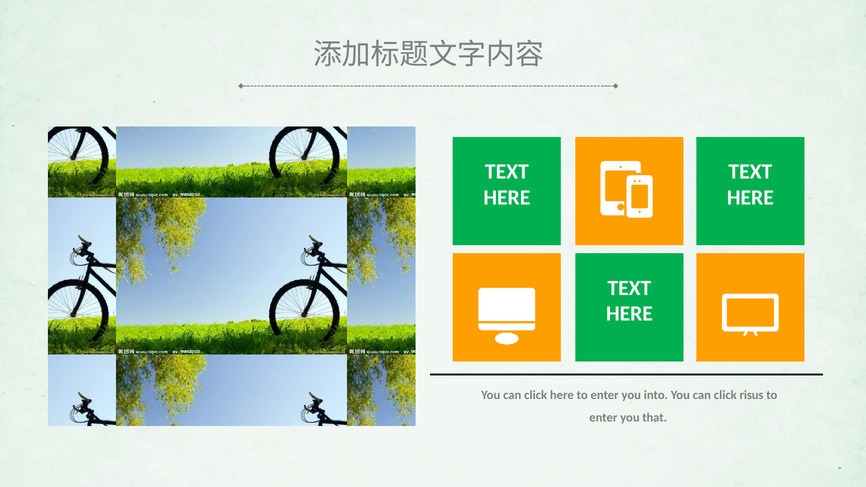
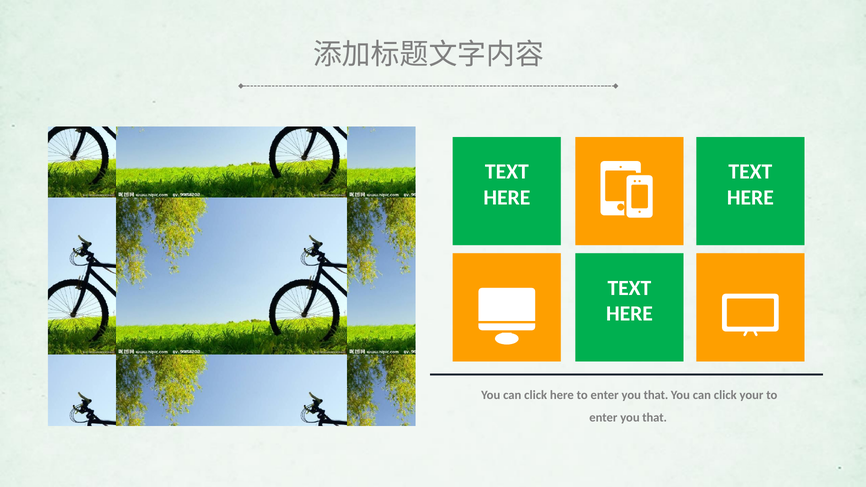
into: into -> that (656, 395)
risus: risus -> your (752, 395)
